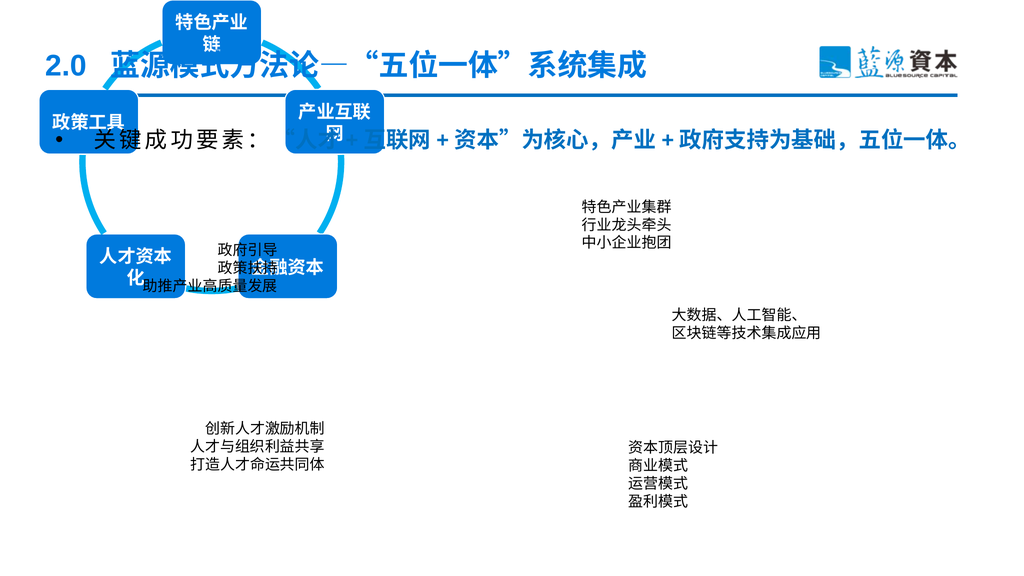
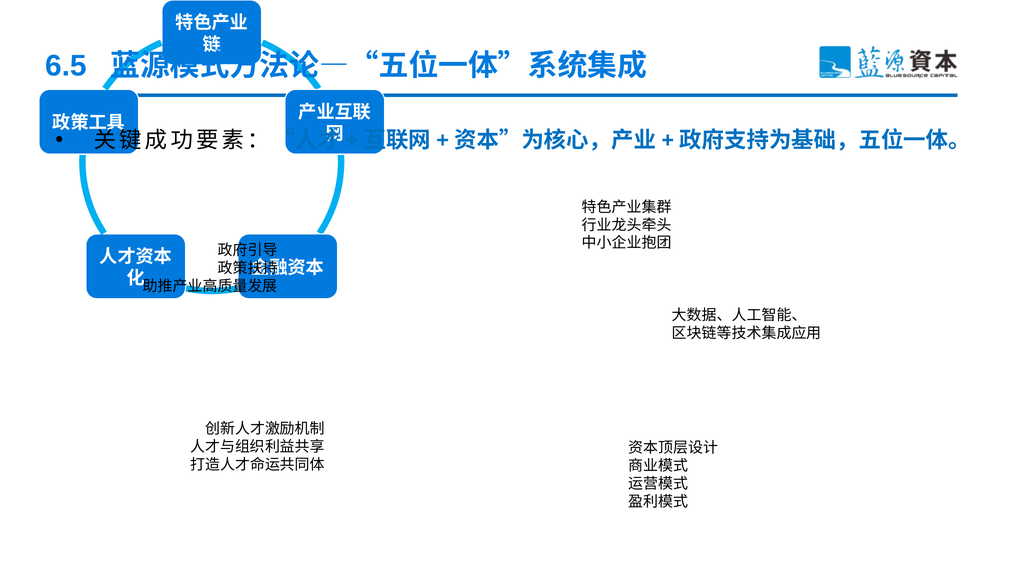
2.0: 2.0 -> 6.5 (66, 66)
